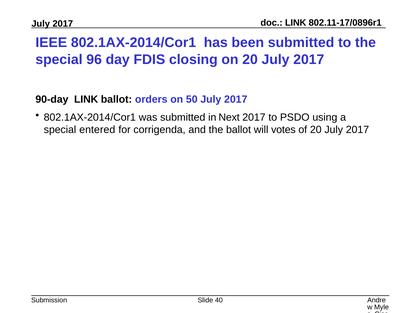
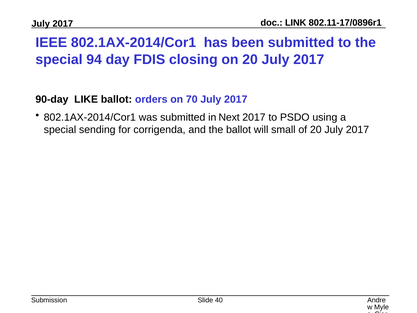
96: 96 -> 94 (94, 59)
90-day LINK: LINK -> LIKE (86, 99)
50: 50 -> 70 (192, 99)
entered: entered -> sending (97, 130)
votes: votes -> small (283, 130)
